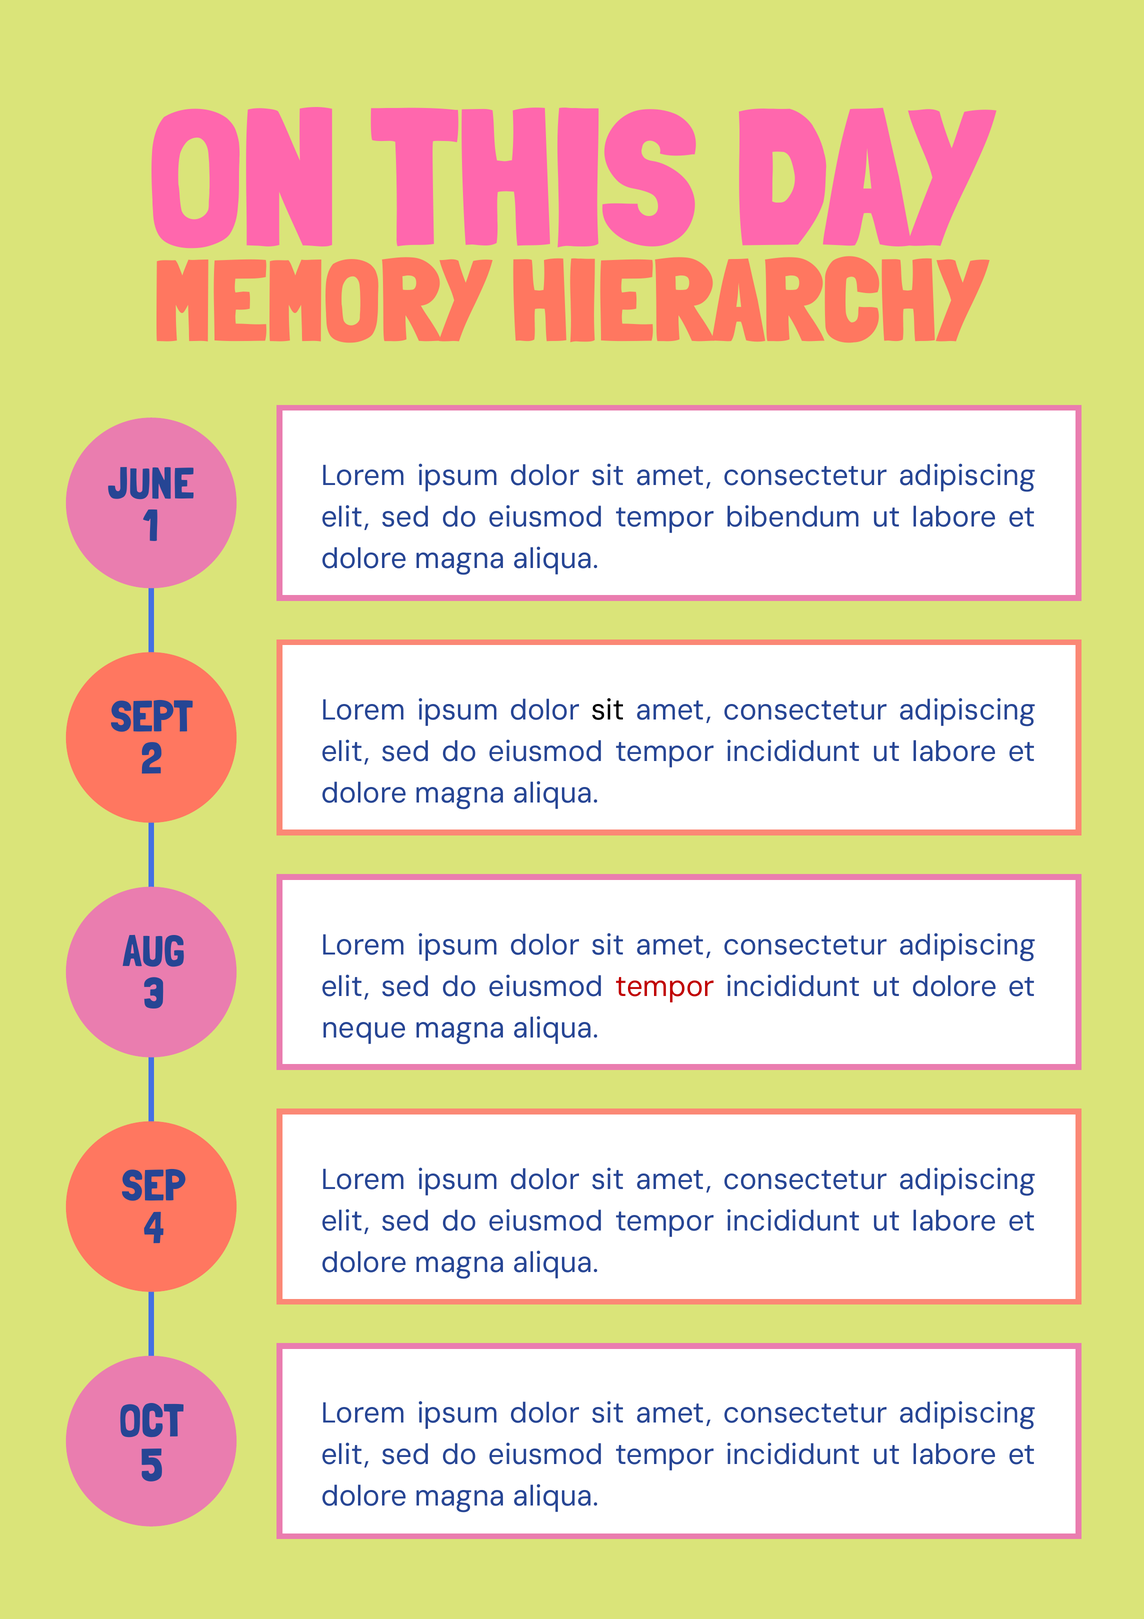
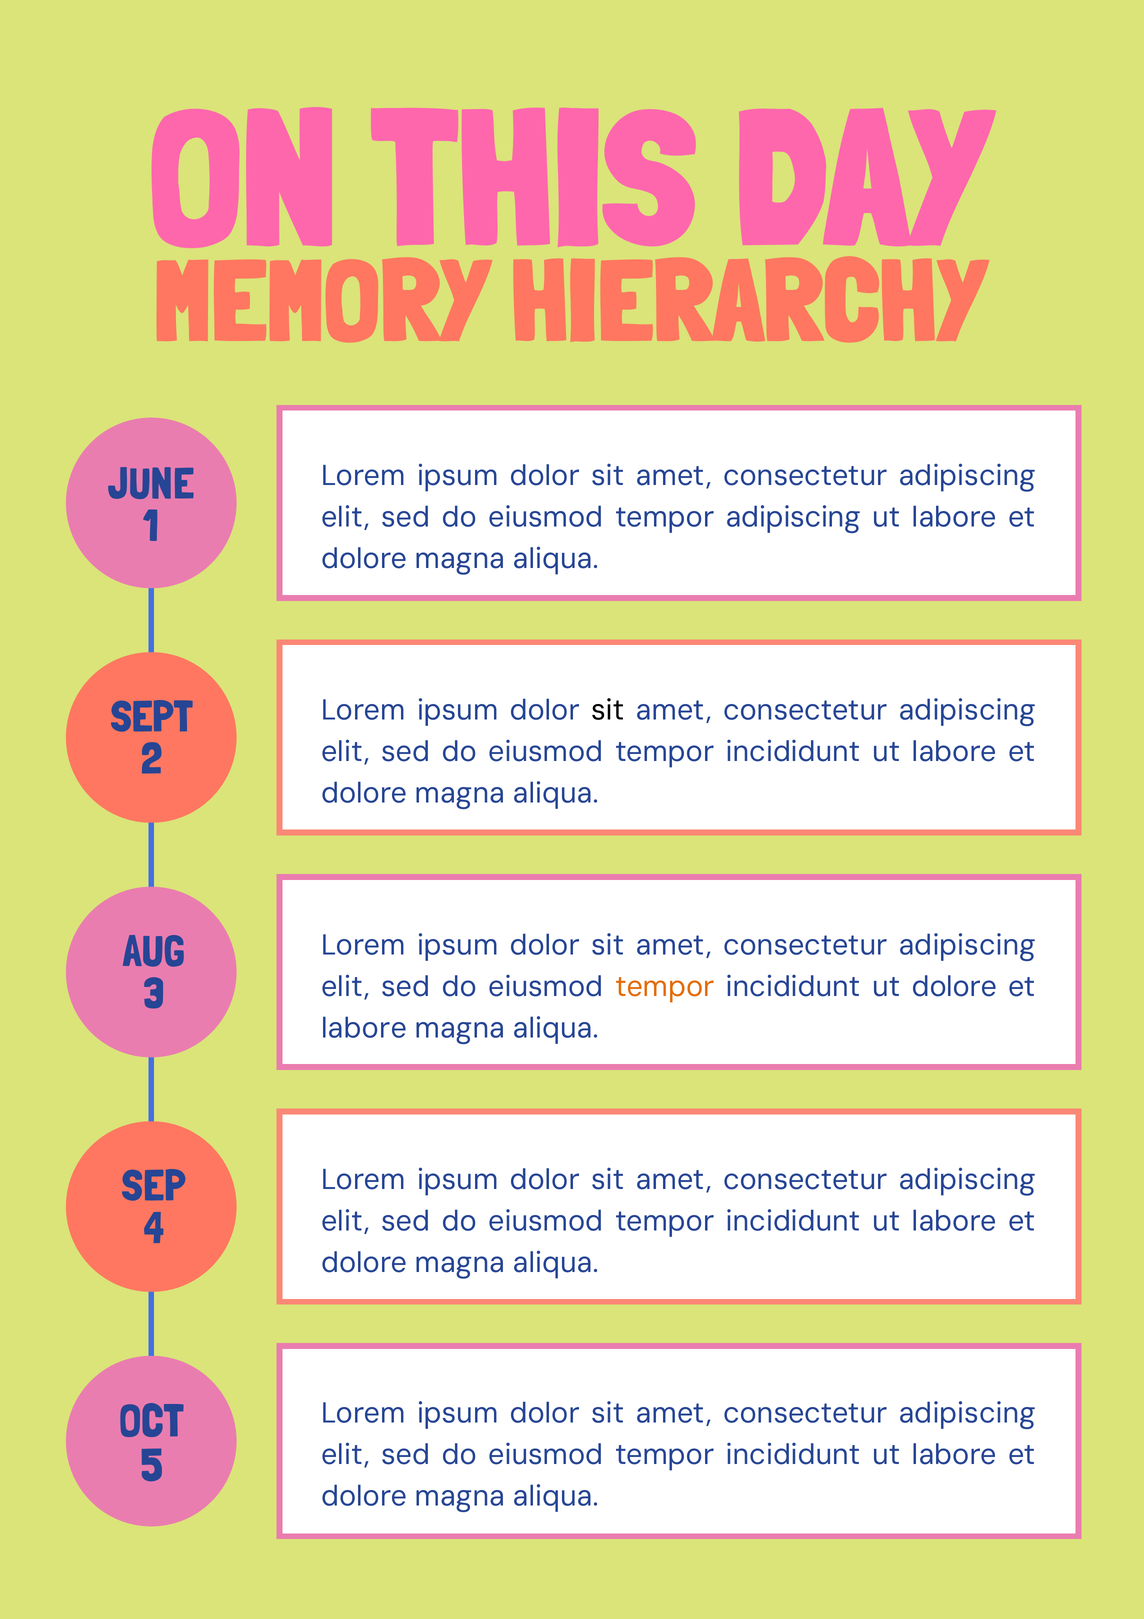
tempor bibendum: bibendum -> adipiscing (793, 517)
tempor colour: red -> orange (665, 987)
neque: neque -> labore (364, 1028)
